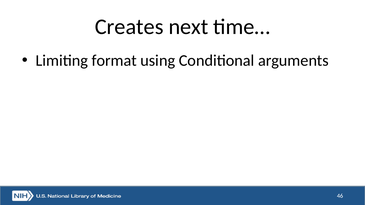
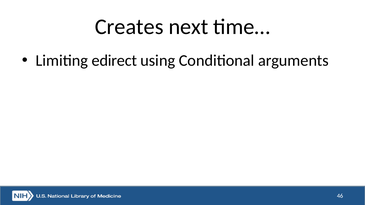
format: format -> edirect (114, 61)
